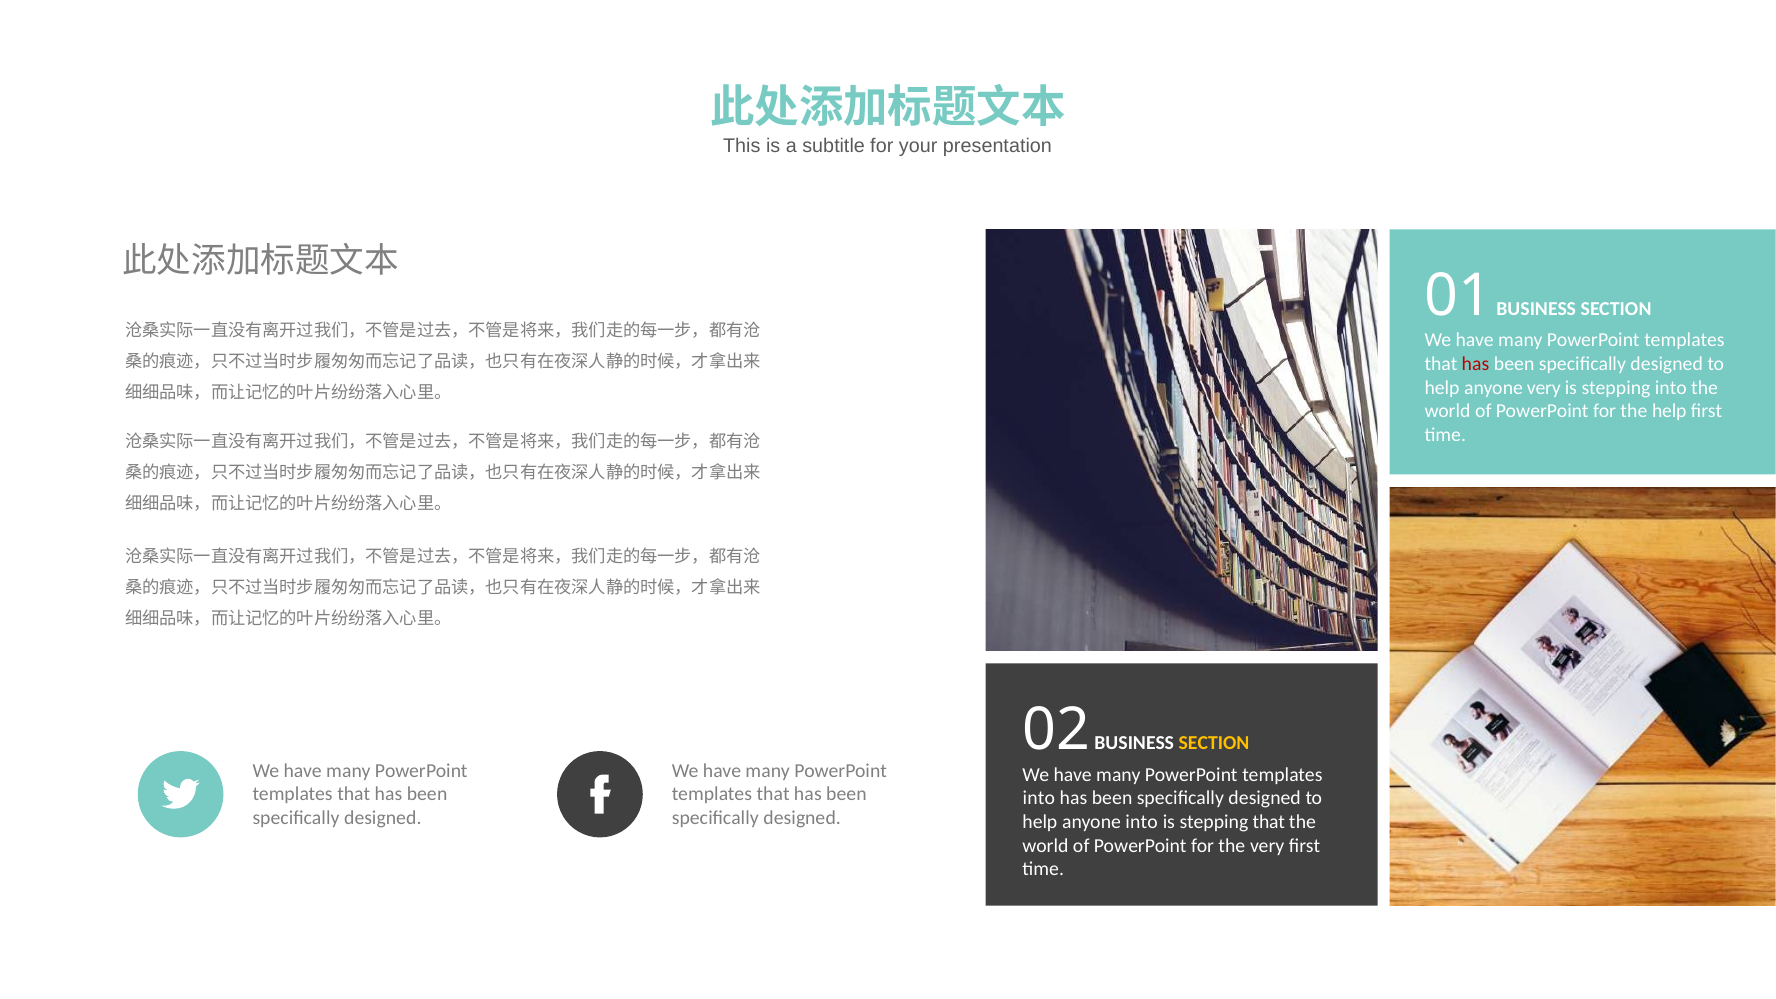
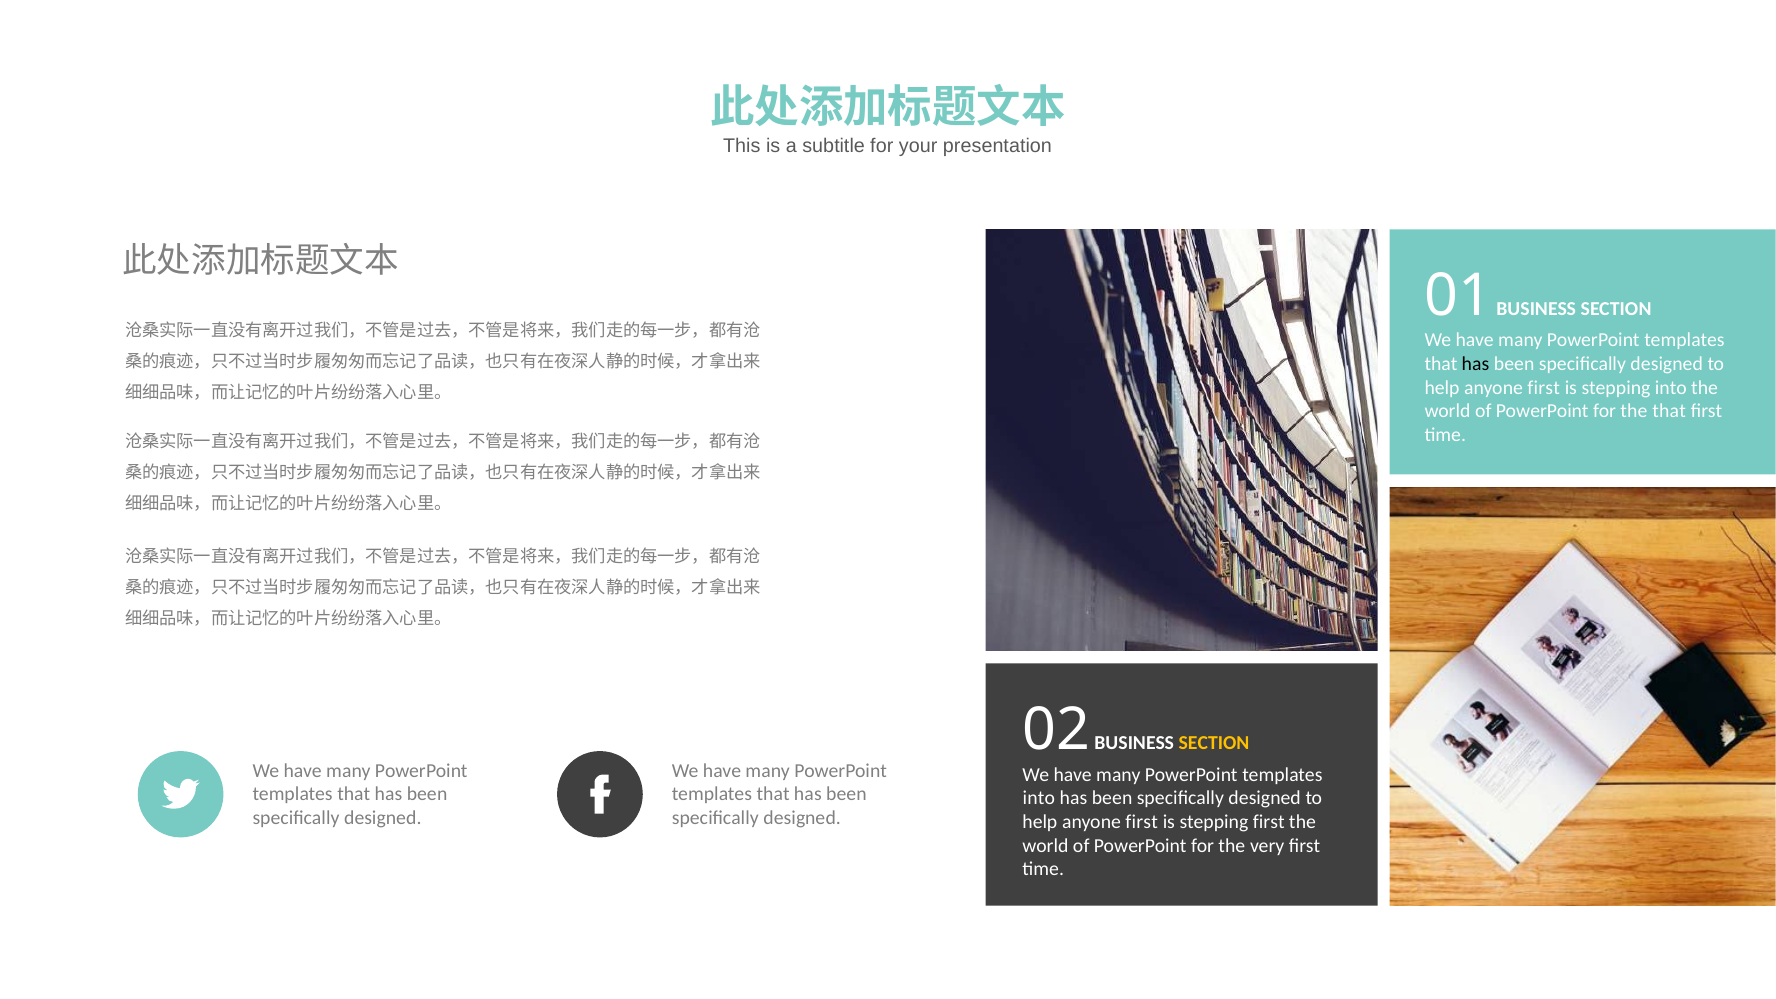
has colour: red -> black (1475, 364)
very: very -> first (1544, 388)
the help: help -> that (1669, 411)
into: into -> first (1142, 822)
stepping that: that -> first (1269, 822)
